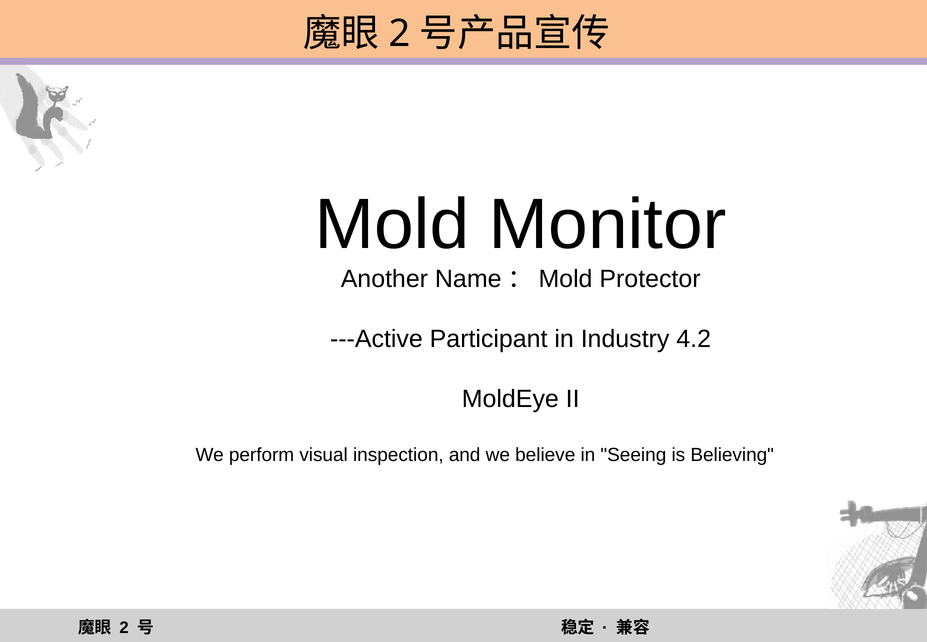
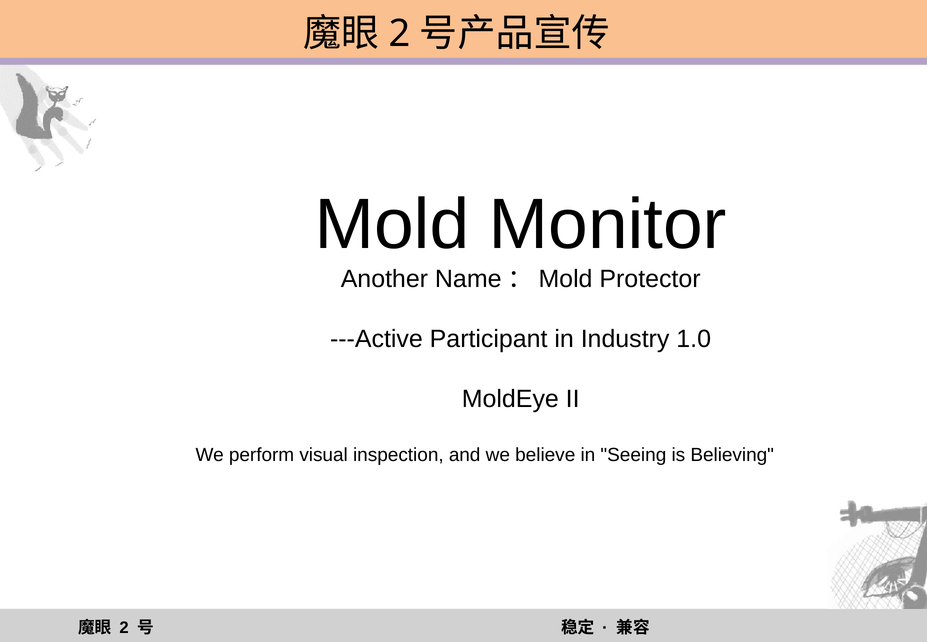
4.2: 4.2 -> 1.0 (694, 339)
